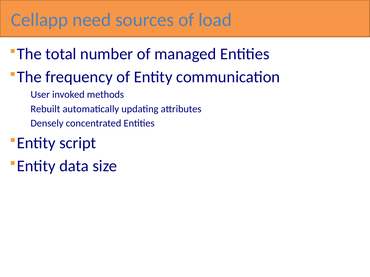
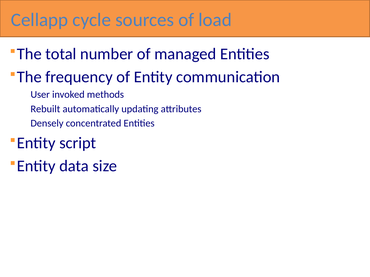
need: need -> cycle (92, 20)
